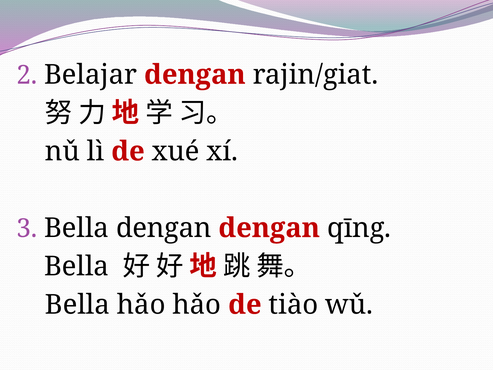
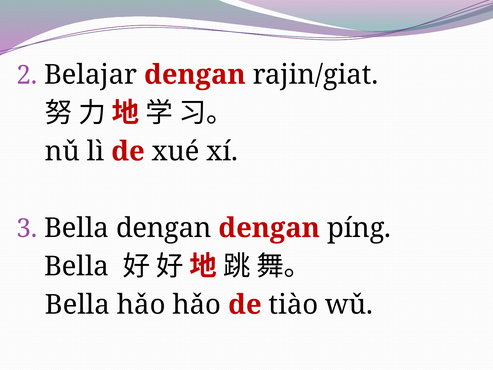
qīng: qīng -> píng (359, 228)
